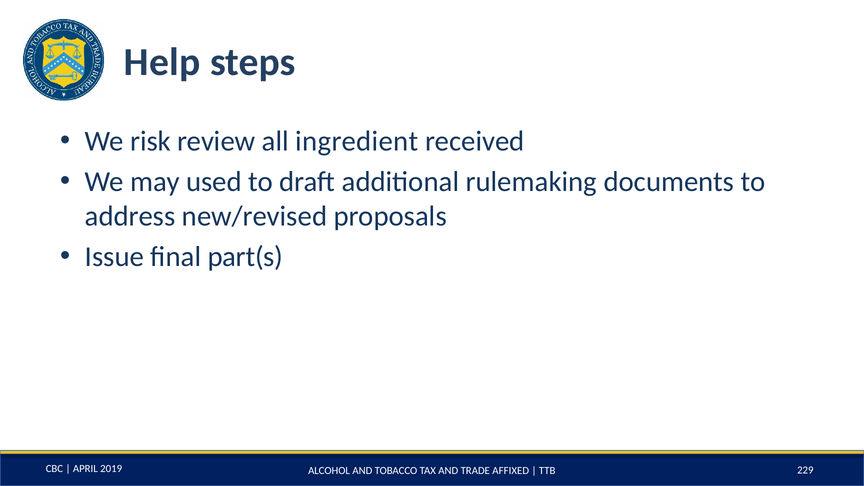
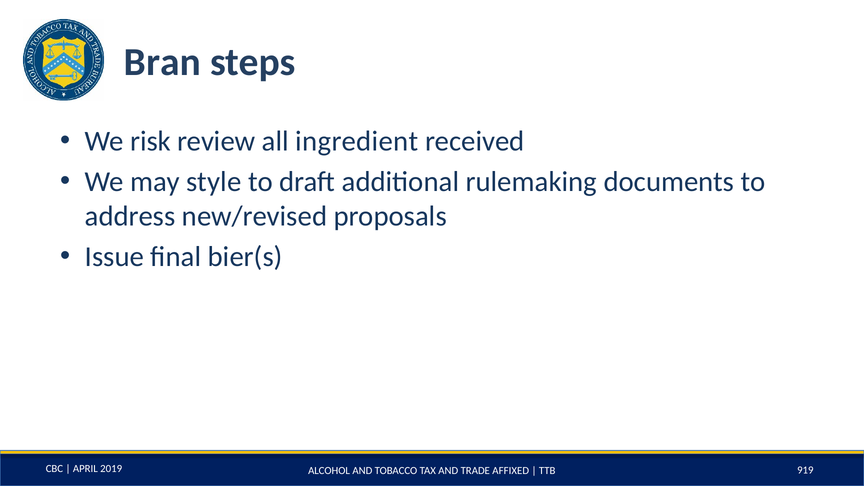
Help: Help -> Bran (162, 62)
used: used -> style (214, 182)
part(s: part(s -> bier(s (245, 257)
229: 229 -> 919 (805, 470)
